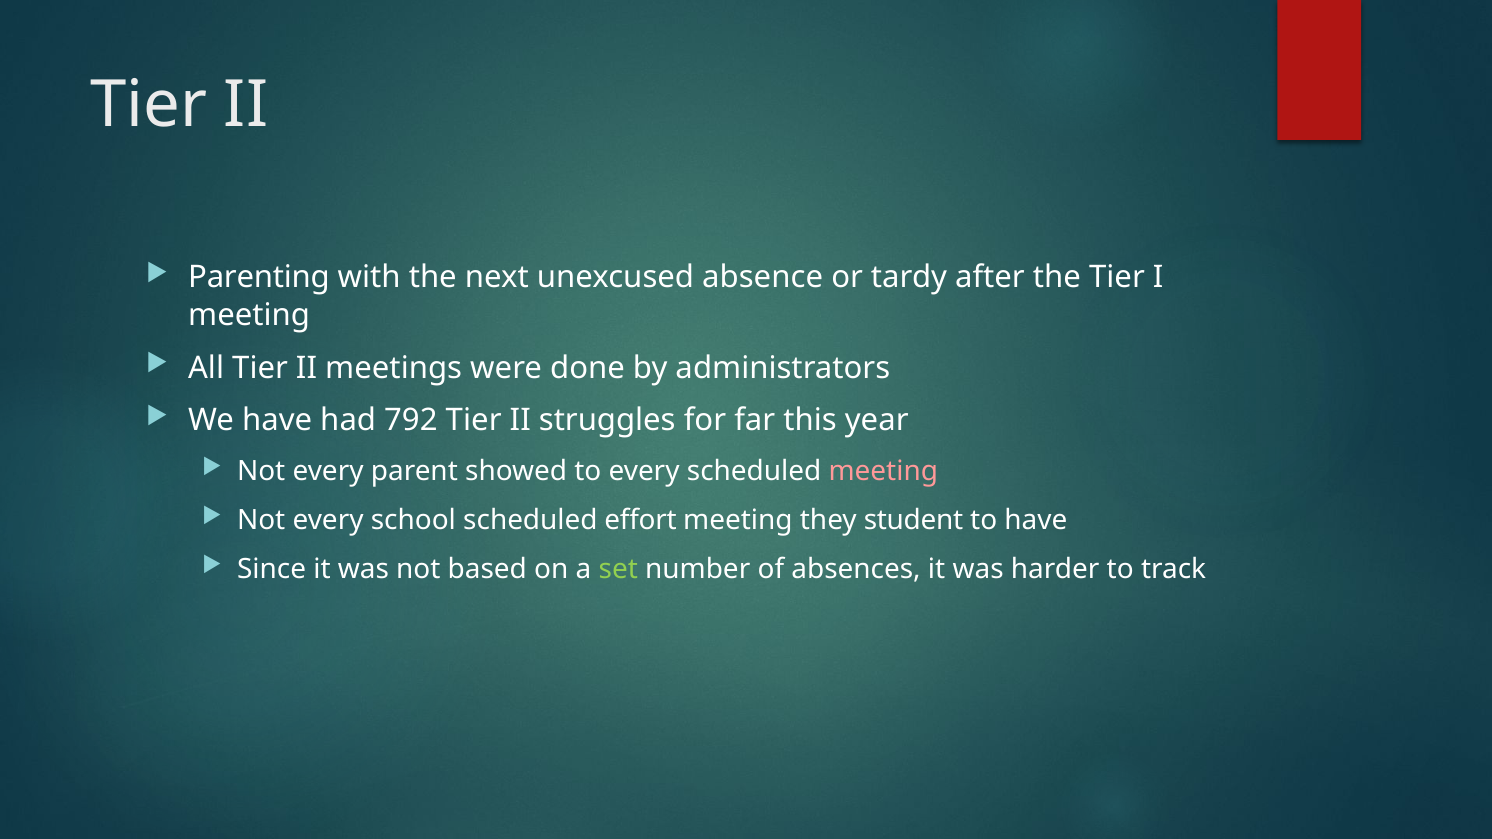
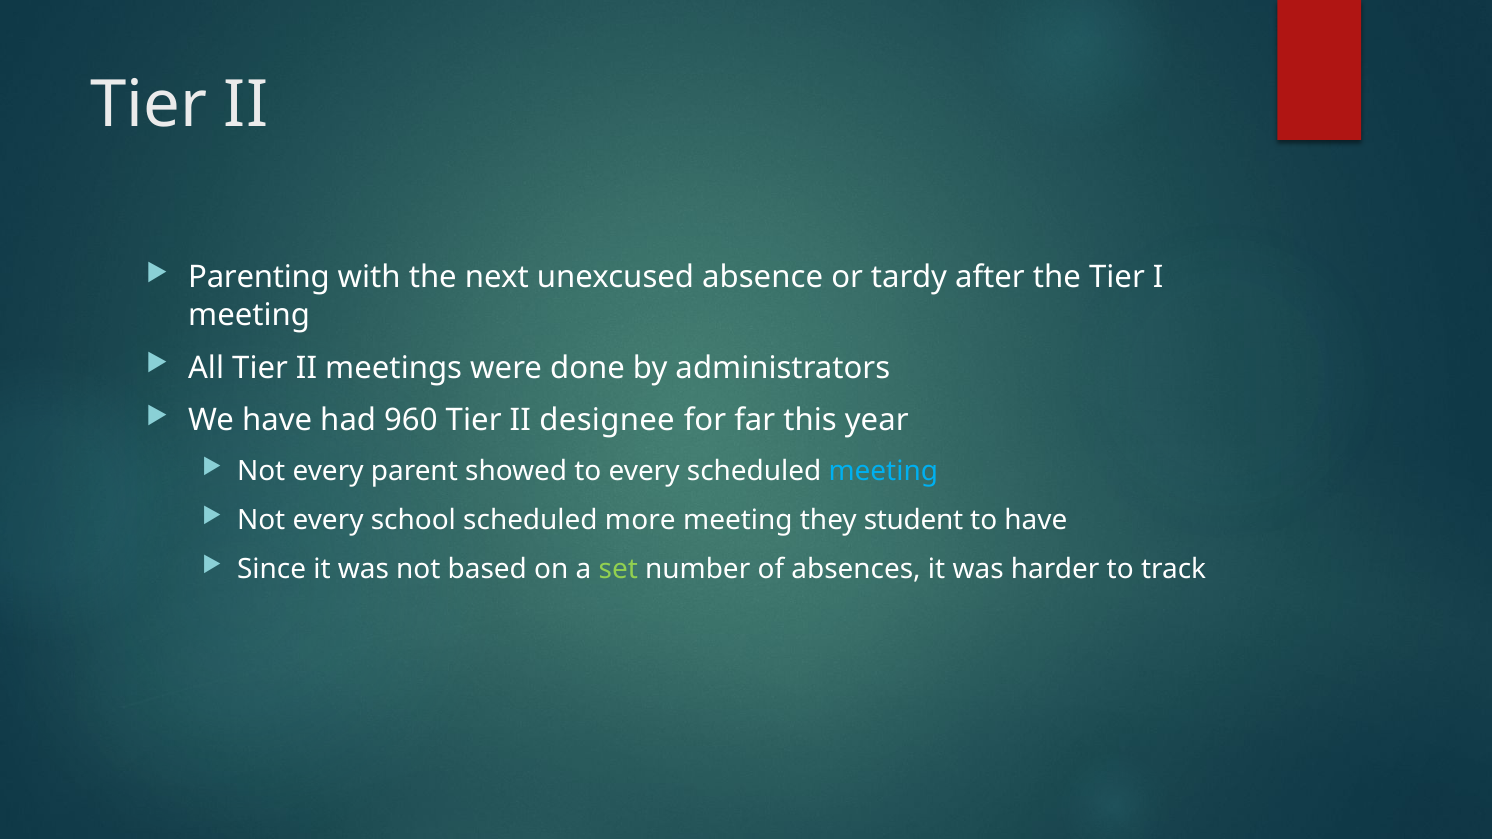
792: 792 -> 960 (411, 421)
struggles: struggles -> designee (607, 421)
meeting colour: pink -> light blue (883, 471)
effort: effort -> more (640, 521)
